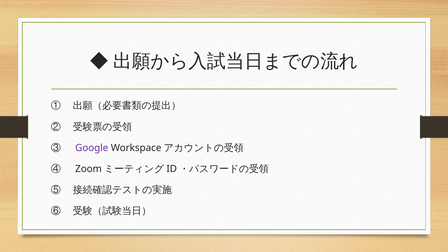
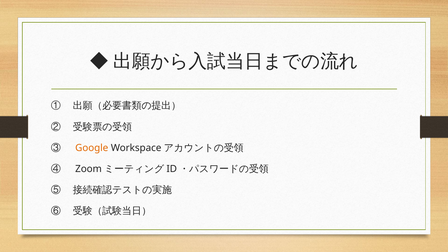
Google colour: purple -> orange (92, 148)
